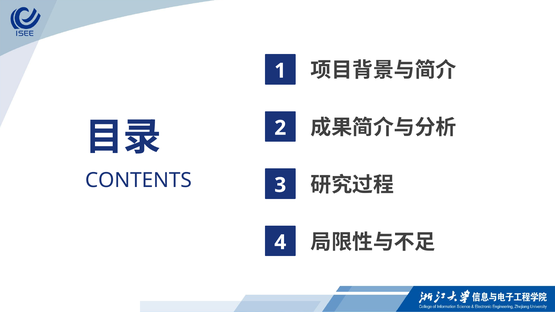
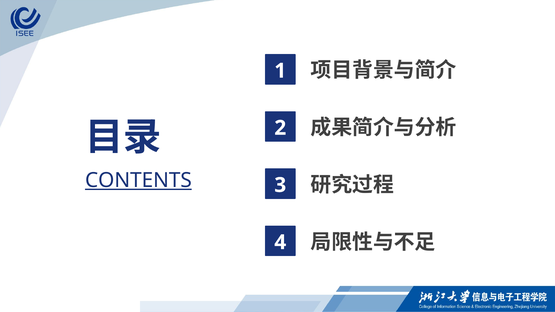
CONTENTS underline: none -> present (138, 181)
